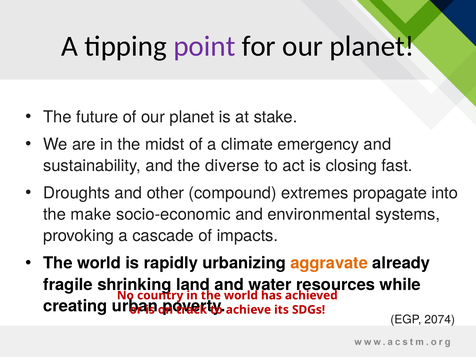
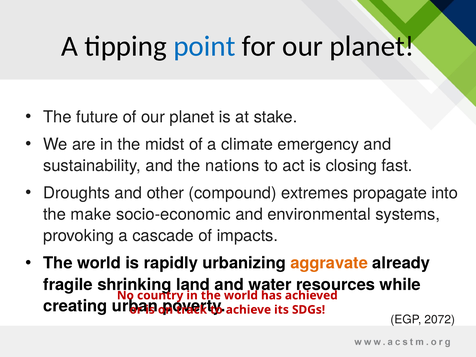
point colour: purple -> blue (204, 46)
diverse: diverse -> nations (232, 166)
2074: 2074 -> 2072 (440, 319)
